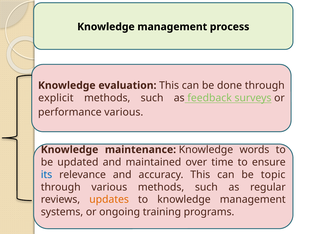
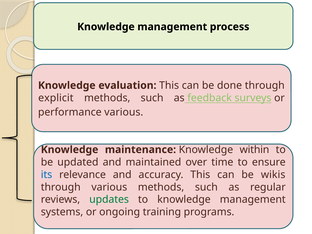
words: words -> within (254, 150)
topic: topic -> wikis (273, 175)
updates colour: orange -> green (109, 200)
